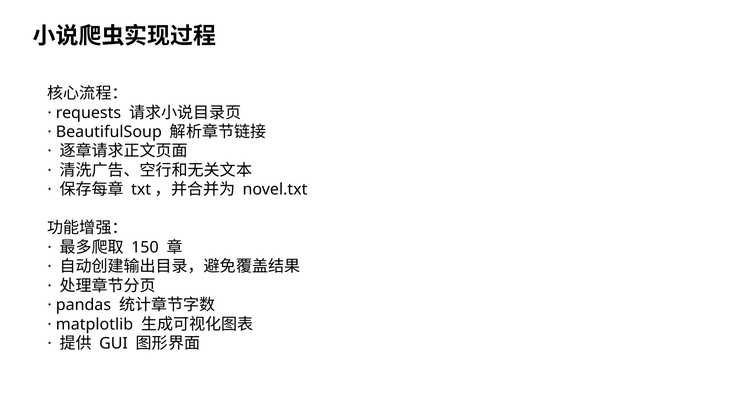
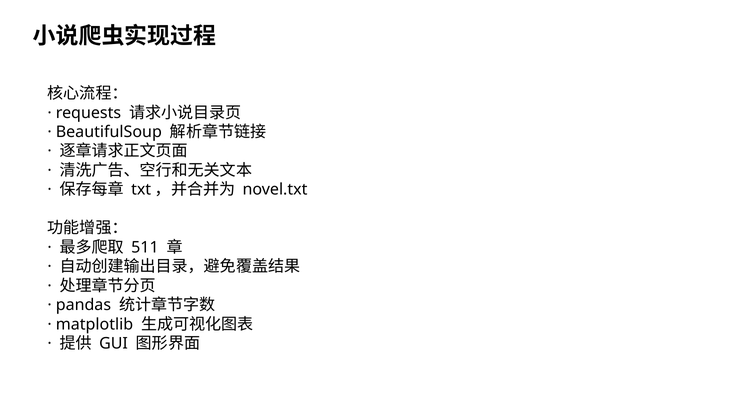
150: 150 -> 511 (145, 248)
